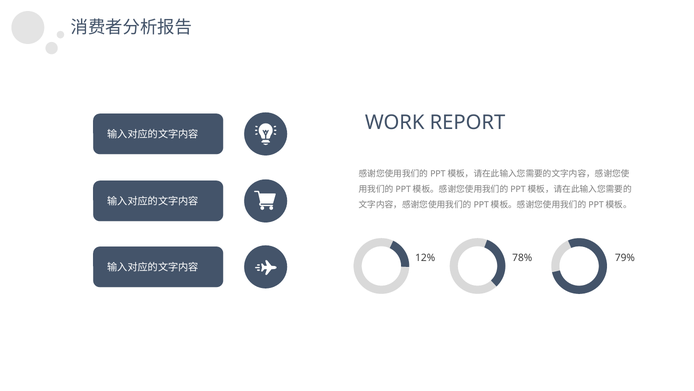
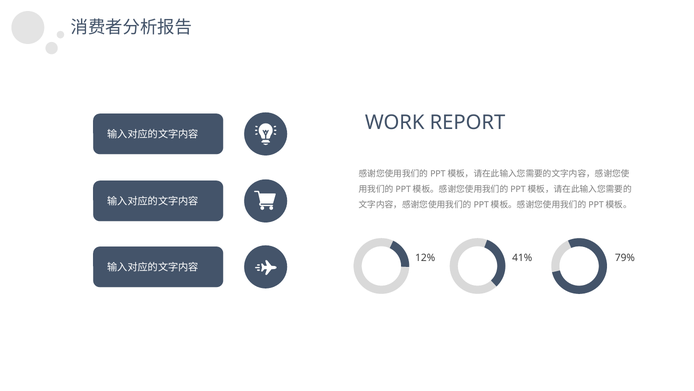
78%: 78% -> 41% (522, 257)
